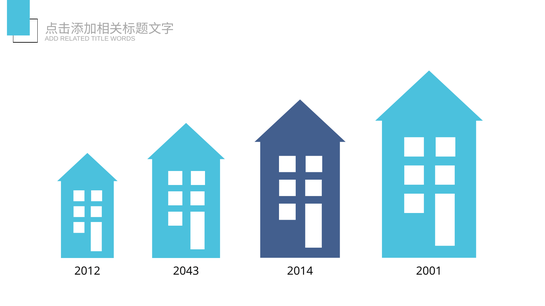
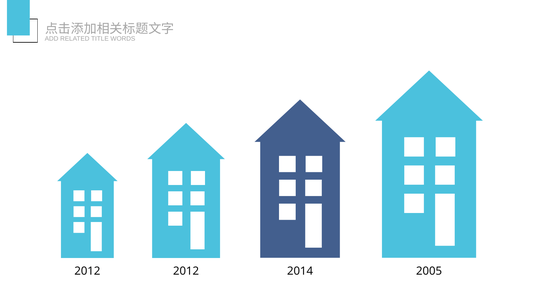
2012 2043: 2043 -> 2012 (186, 271)
2001: 2001 -> 2005 (429, 271)
